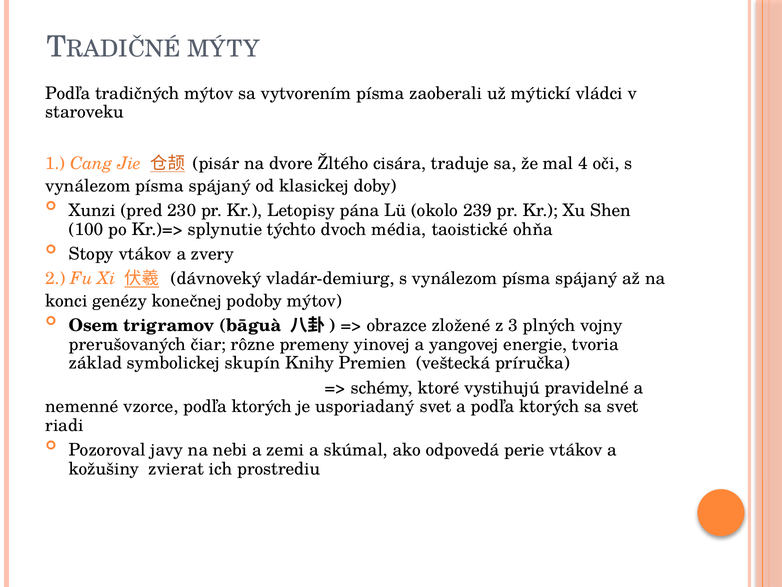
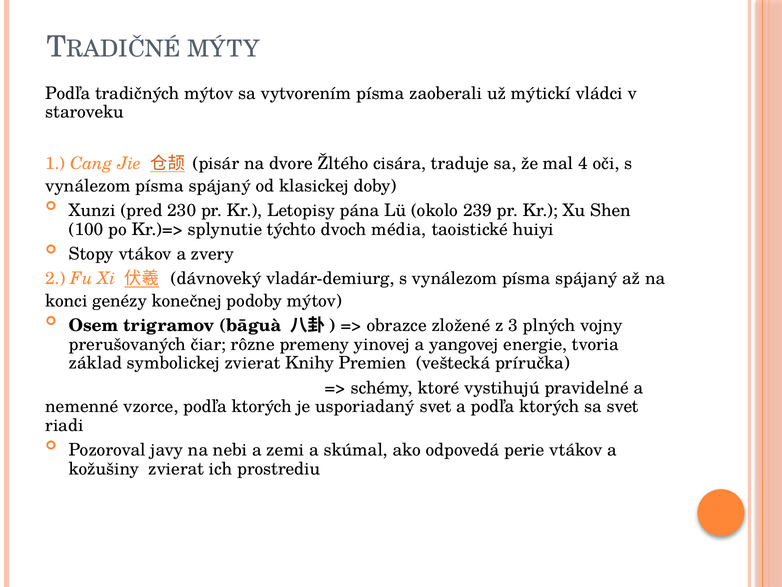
ohňa: ohňa -> huiyi (533, 229)
symbolickej skupín: skupín -> zvierat (253, 363)
